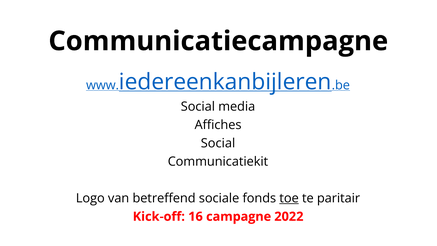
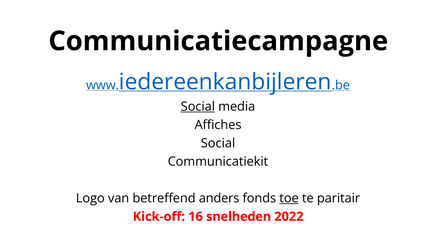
Social underline: none -> present (198, 106)
sociale: sociale -> anders (219, 198)
campagne: campagne -> snelheden (239, 216)
